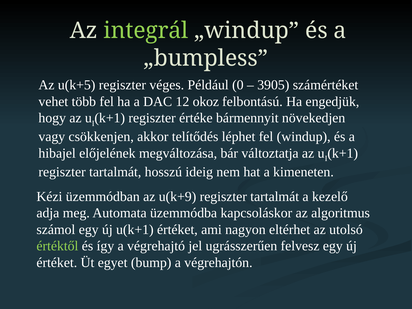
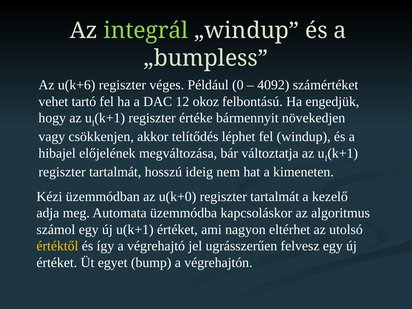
u(k+5: u(k+5 -> u(k+6 (77, 85)
3905: 3905 -> 4092 (273, 85)
több: több -> tartó (84, 102)
u(k+9: u(k+9 -> u(k+0 (178, 197)
értéktől colour: light green -> yellow (57, 246)
